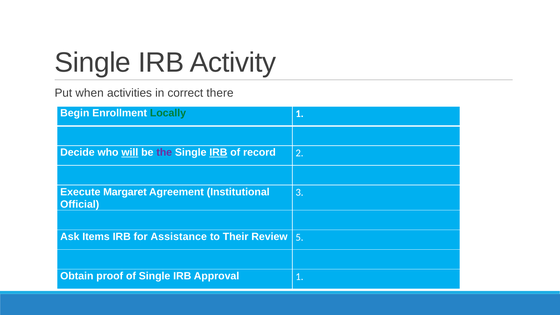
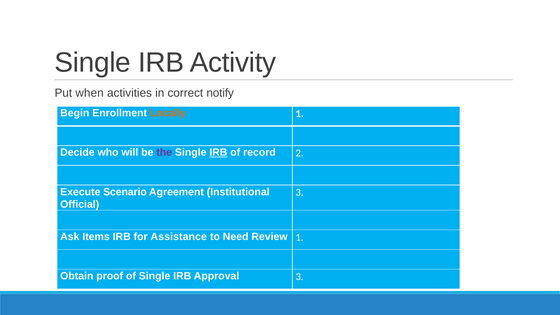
there: there -> notify (220, 93)
Locally colour: green -> orange (168, 113)
will underline: present -> none (130, 153)
Margaret: Margaret -> Scenario (125, 192)
Their: Their -> Need (236, 237)
Review 5: 5 -> 1 (299, 237)
Approval 1: 1 -> 3 (299, 277)
